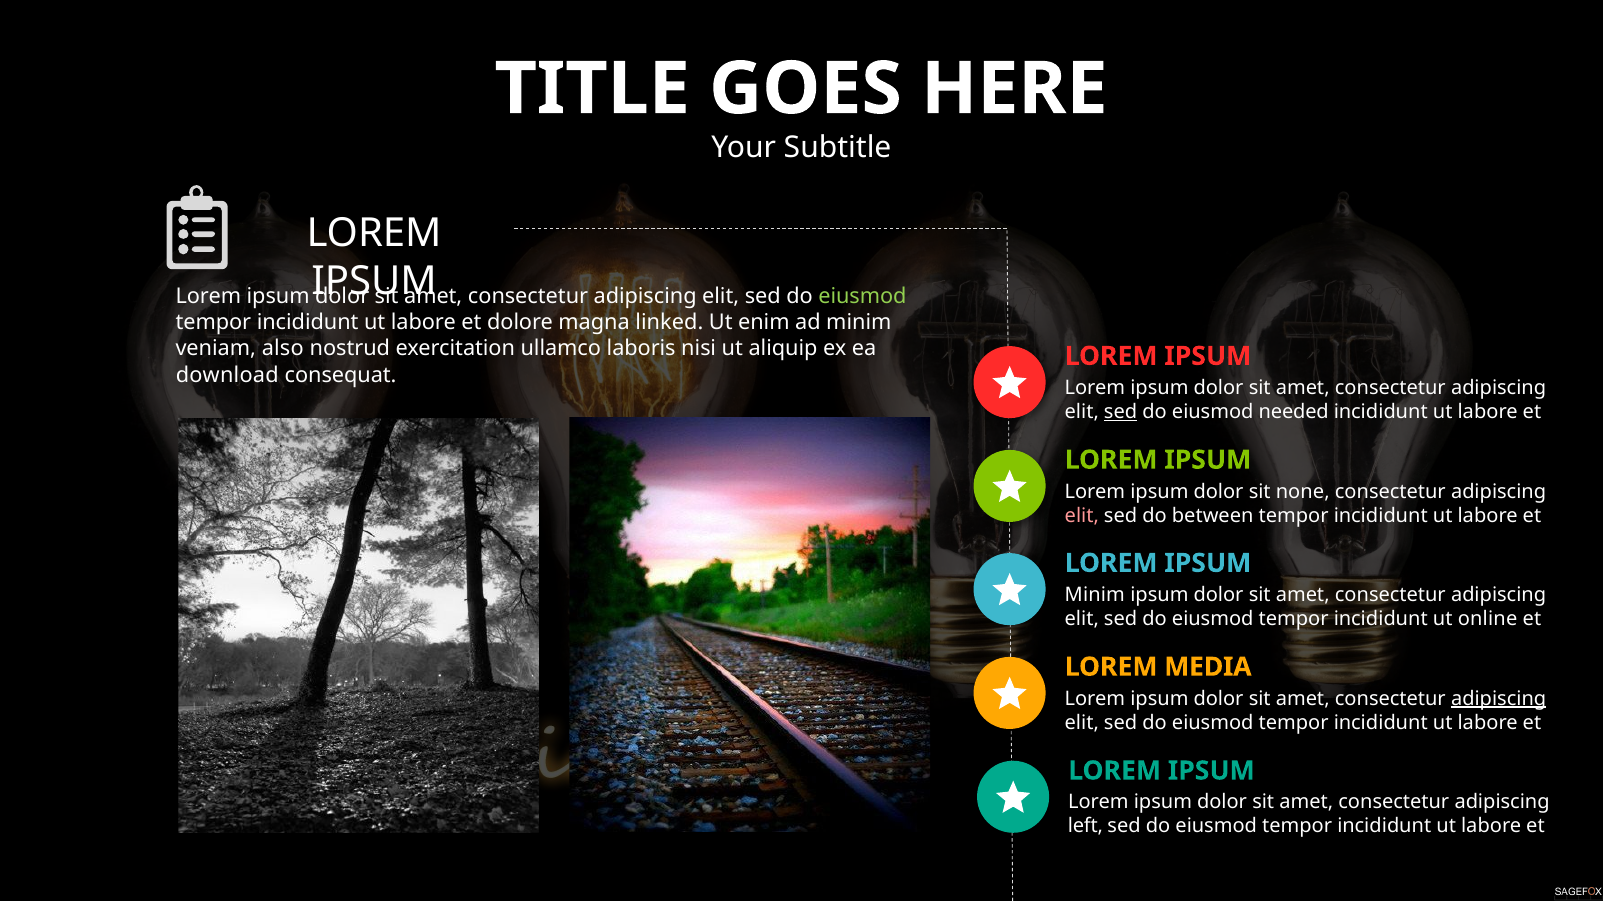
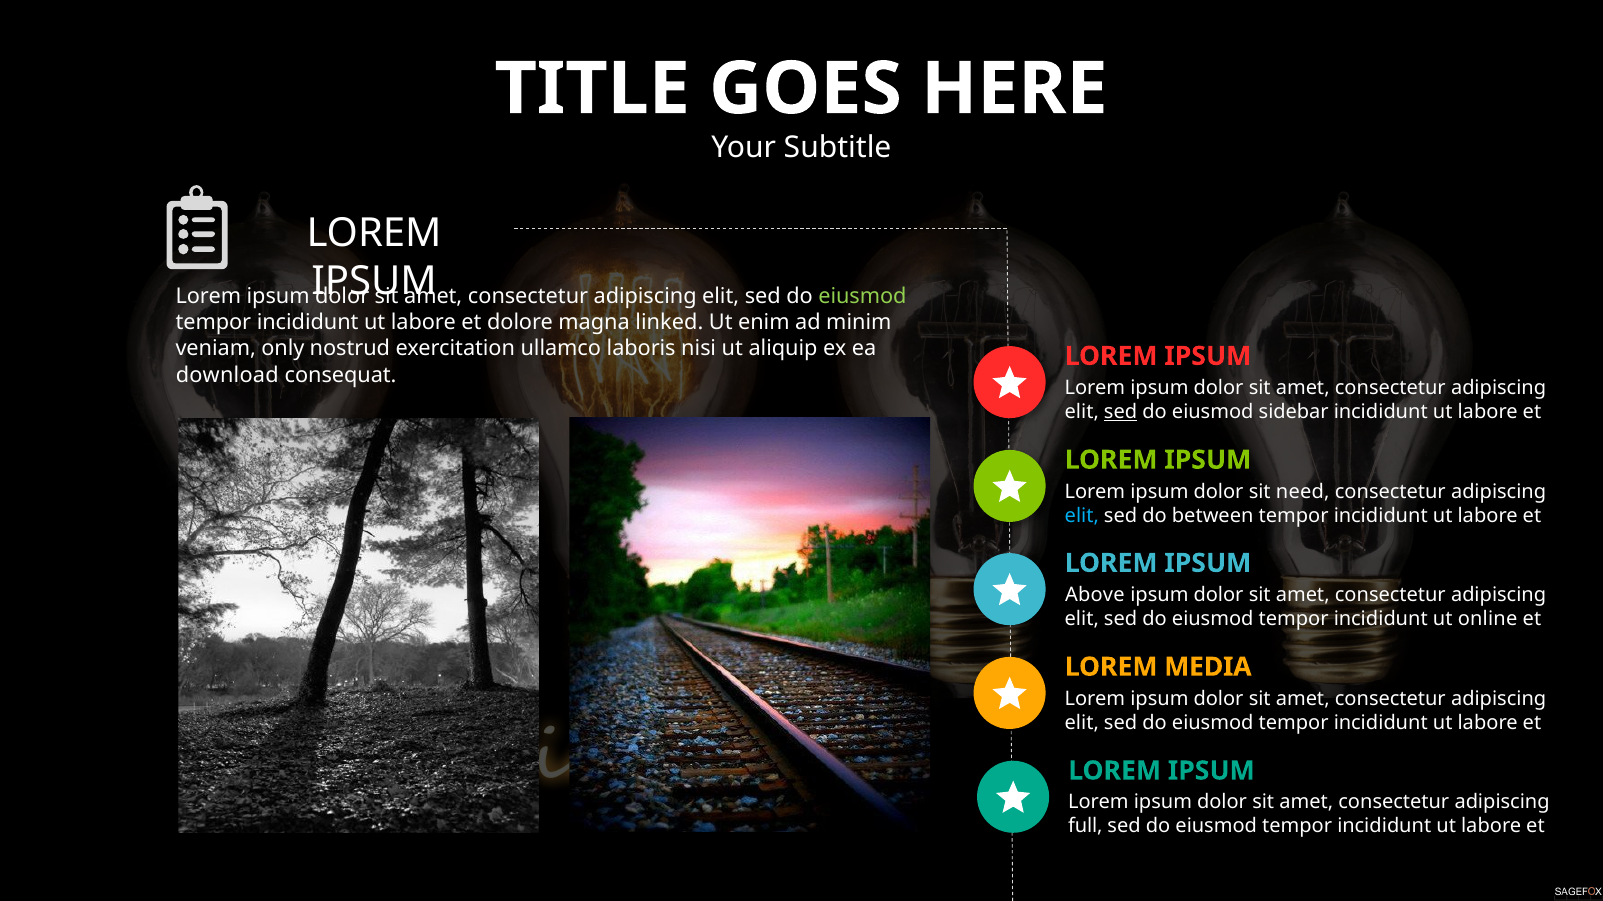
also: also -> only (283, 349)
needed: needed -> sidebar (1294, 412)
none: none -> need (1303, 492)
elit colour: pink -> light blue (1082, 516)
Minim: Minim -> Above (1095, 595)
adipiscing underline: present -> none (1499, 699)
left: left -> full (1085, 827)
